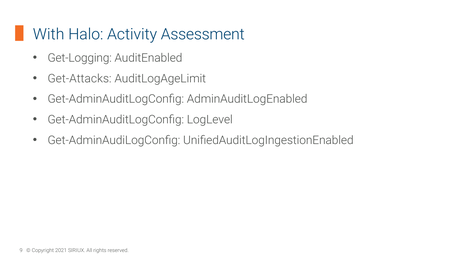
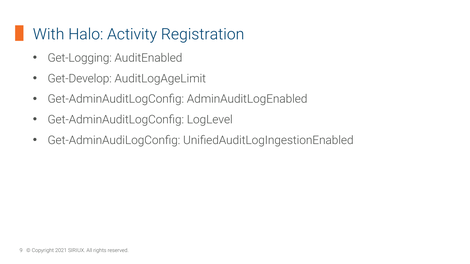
Assessment: Assessment -> Registration (203, 34)
Get-Attacks: Get-Attacks -> Get-Develop (80, 79)
